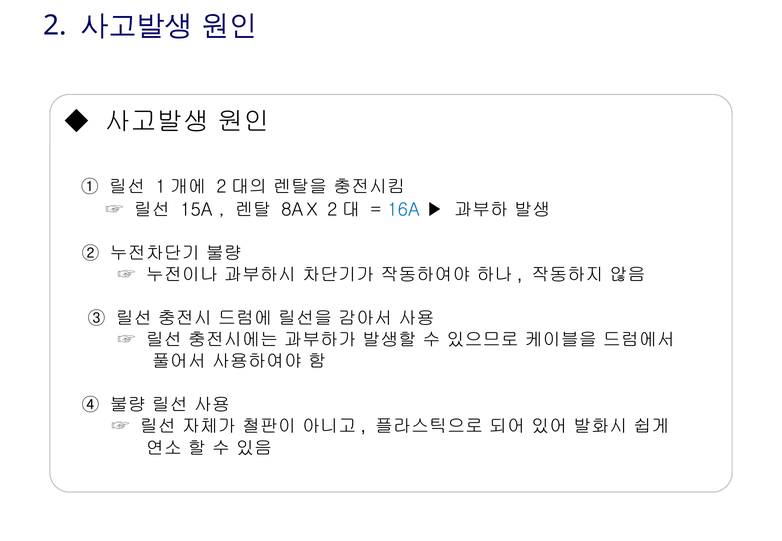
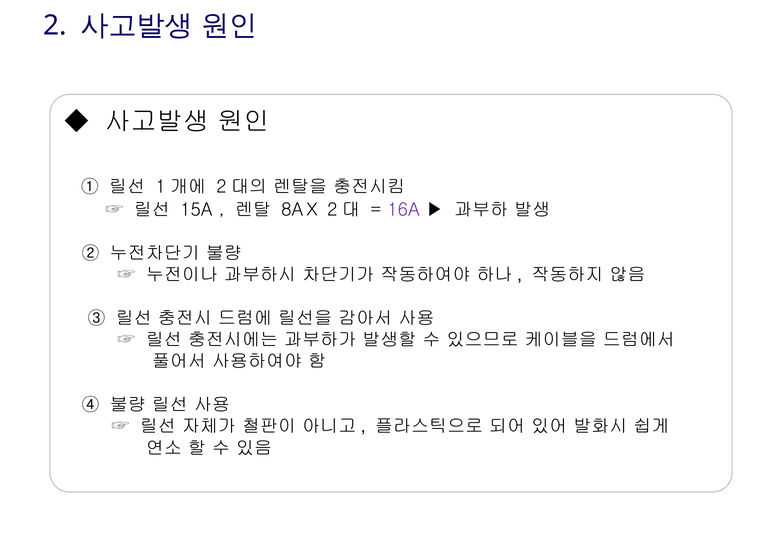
16A colour: blue -> purple (404, 210)
